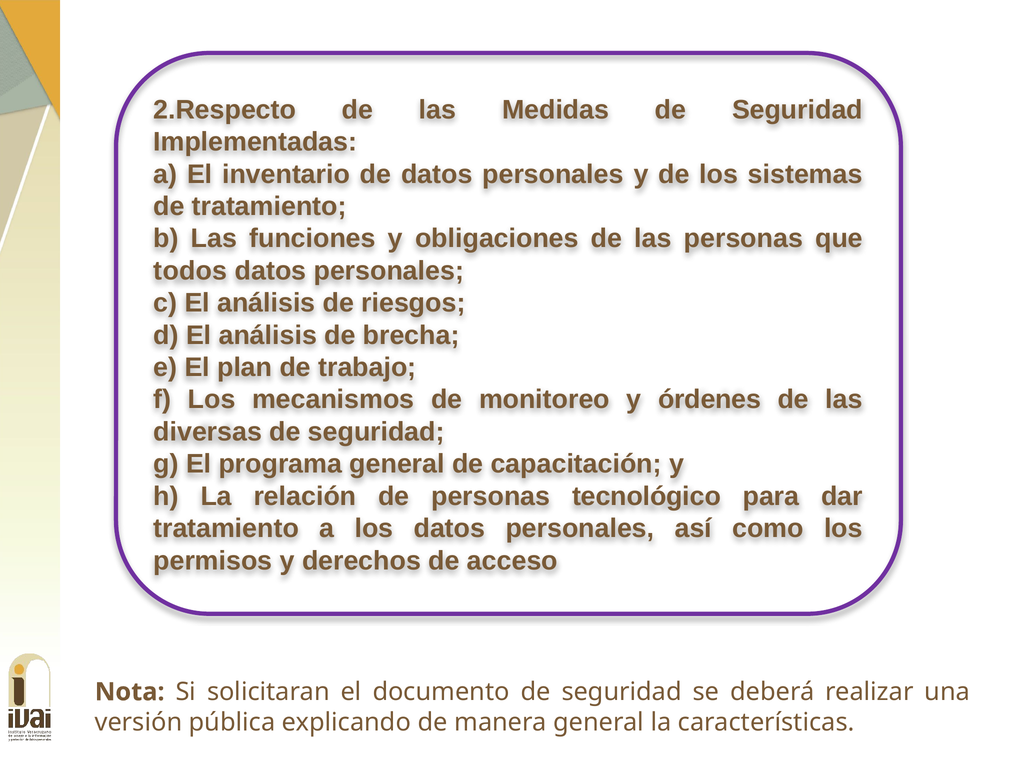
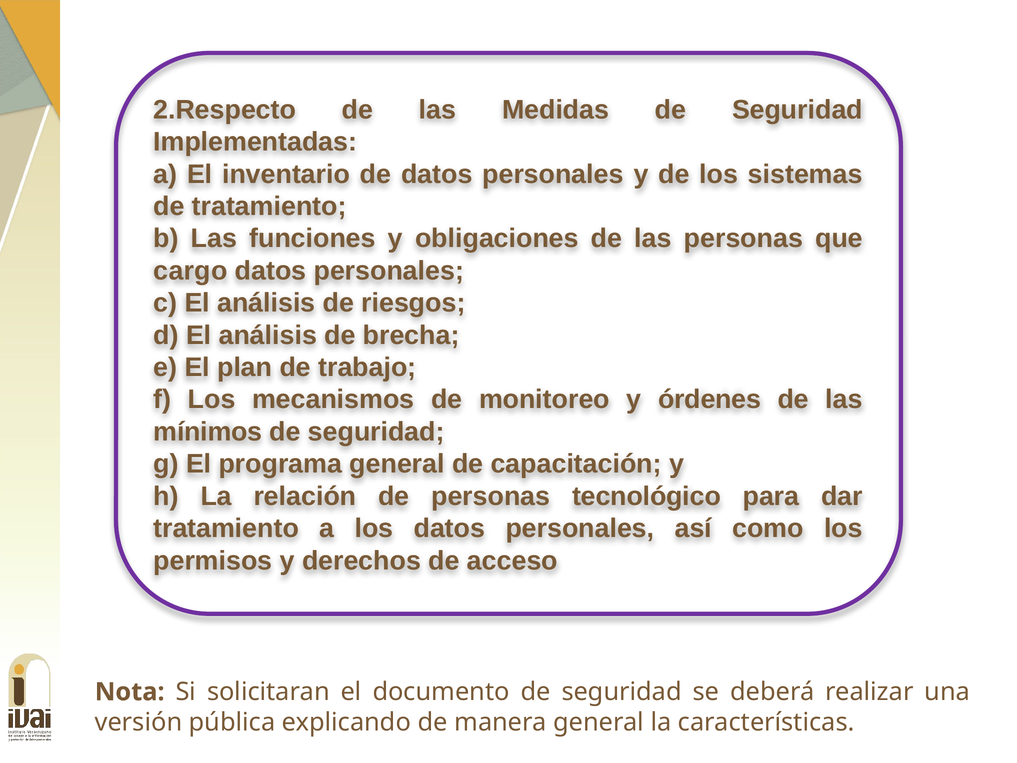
todos: todos -> cargo (190, 271)
diversas: diversas -> mínimos (208, 432)
